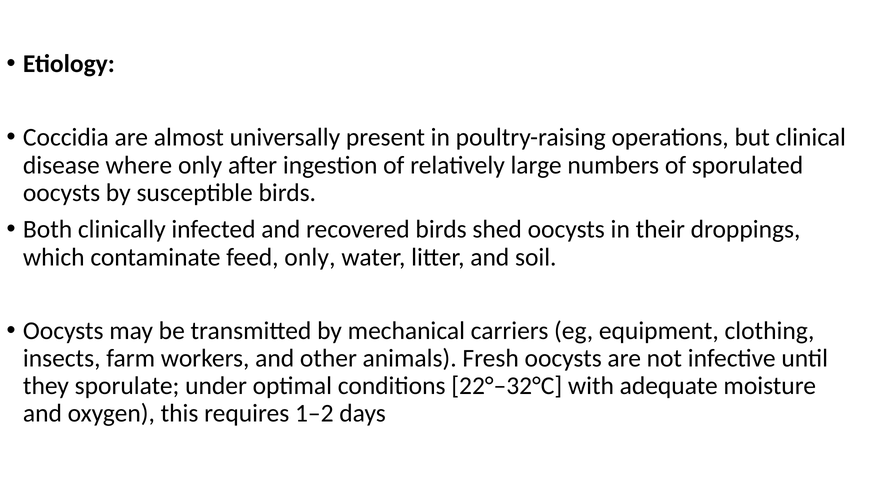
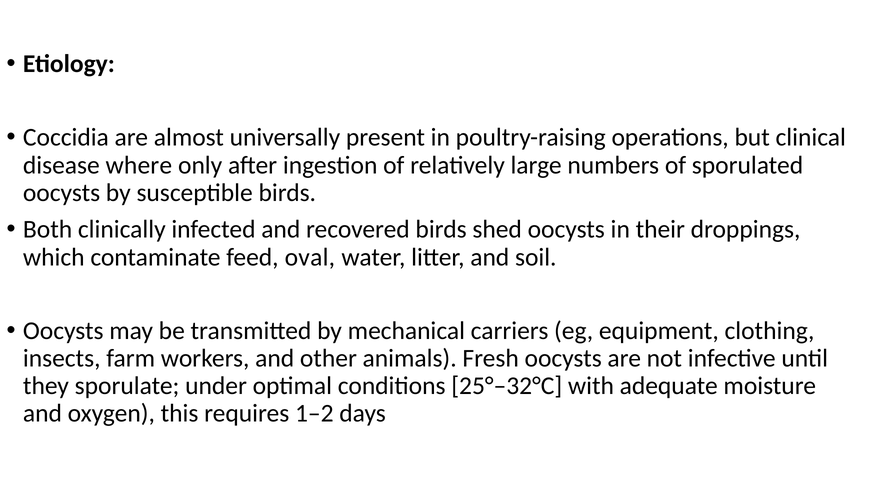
feed only: only -> oval (310, 257)
22°–32°C: 22°–32°C -> 25°–32°C (507, 386)
